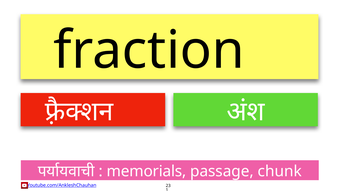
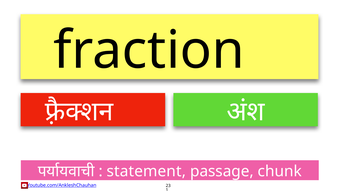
memorials: memorials -> statement (146, 171)
